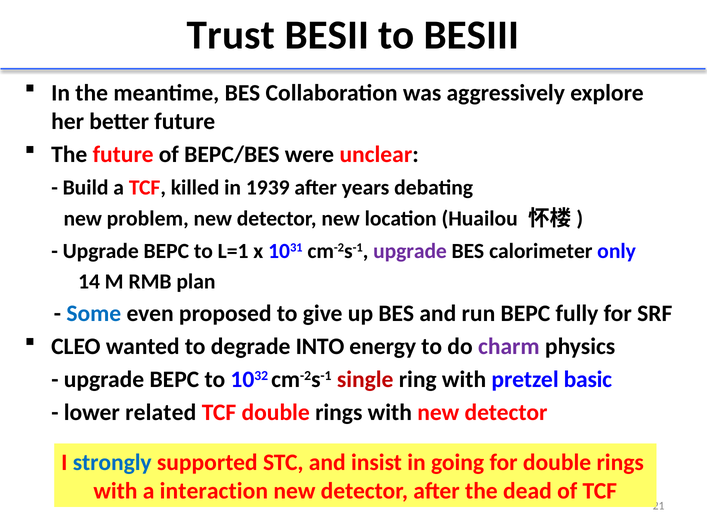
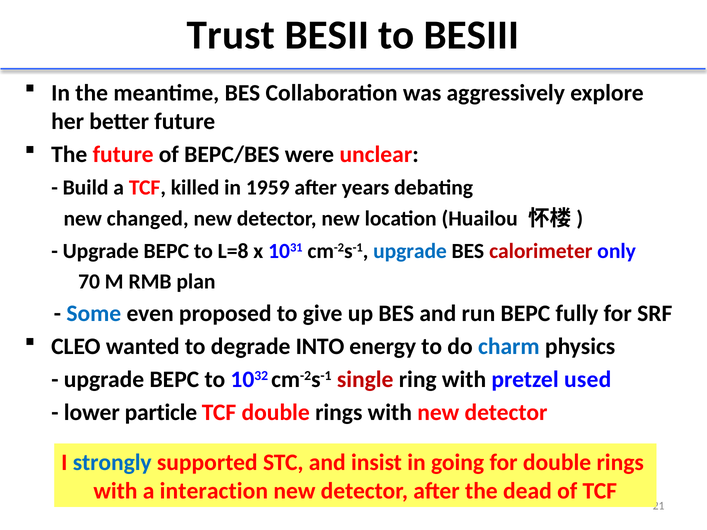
1939: 1939 -> 1959 (268, 188)
problem: problem -> changed (148, 219)
L=1: L=1 -> L=8 (233, 251)
upgrade colour: purple -> blue (410, 251)
calorimeter colour: black -> red (541, 251)
14: 14 -> 70 (89, 282)
charm colour: purple -> blue (509, 347)
basic: basic -> used (588, 380)
related: related -> particle (161, 413)
